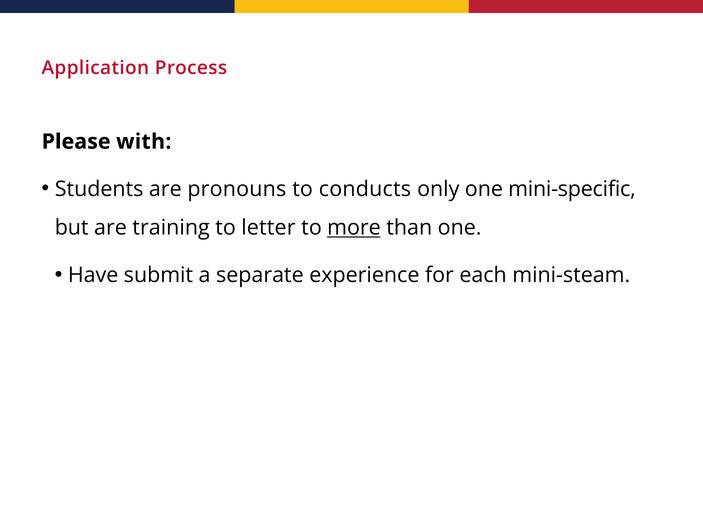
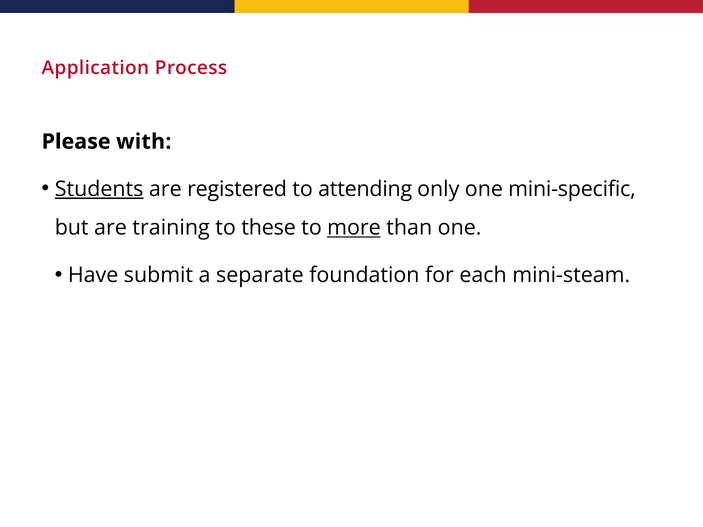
Students underline: none -> present (99, 189)
pronouns: pronouns -> registered (237, 189)
conducts: conducts -> attending (365, 189)
letter: letter -> these (269, 228)
experience: experience -> foundation (364, 275)
